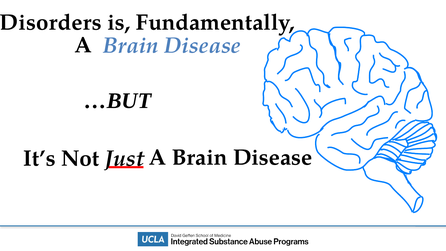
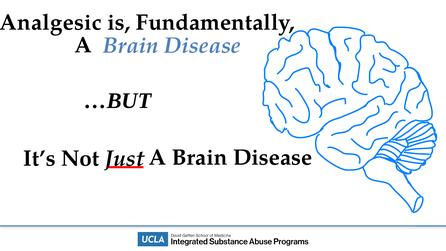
Disorders: Disorders -> Analgesic (51, 23)
